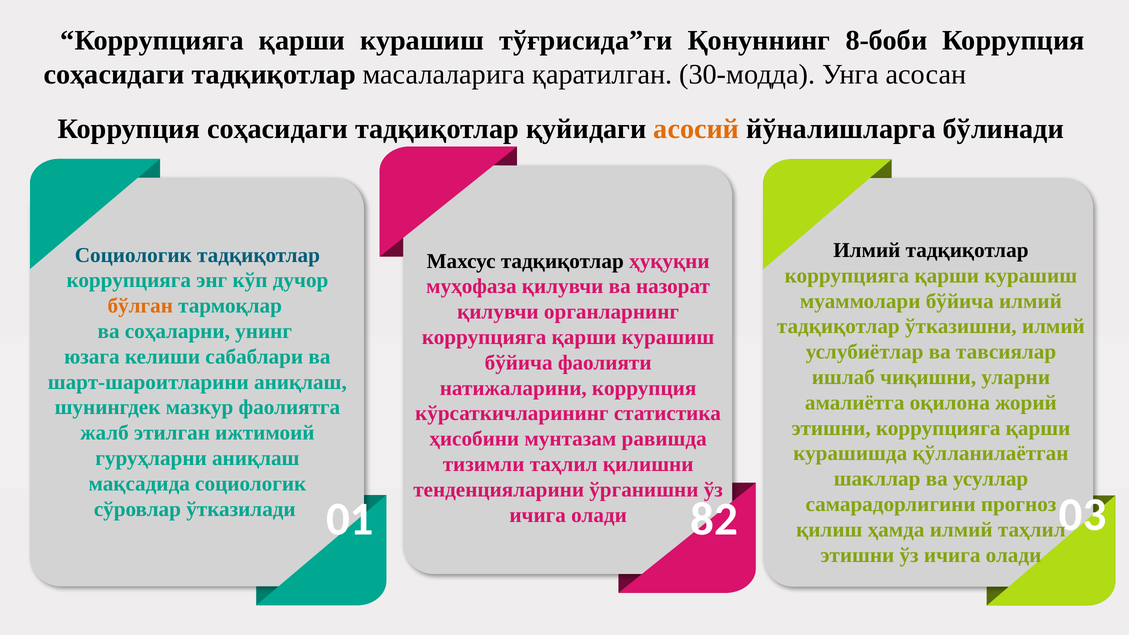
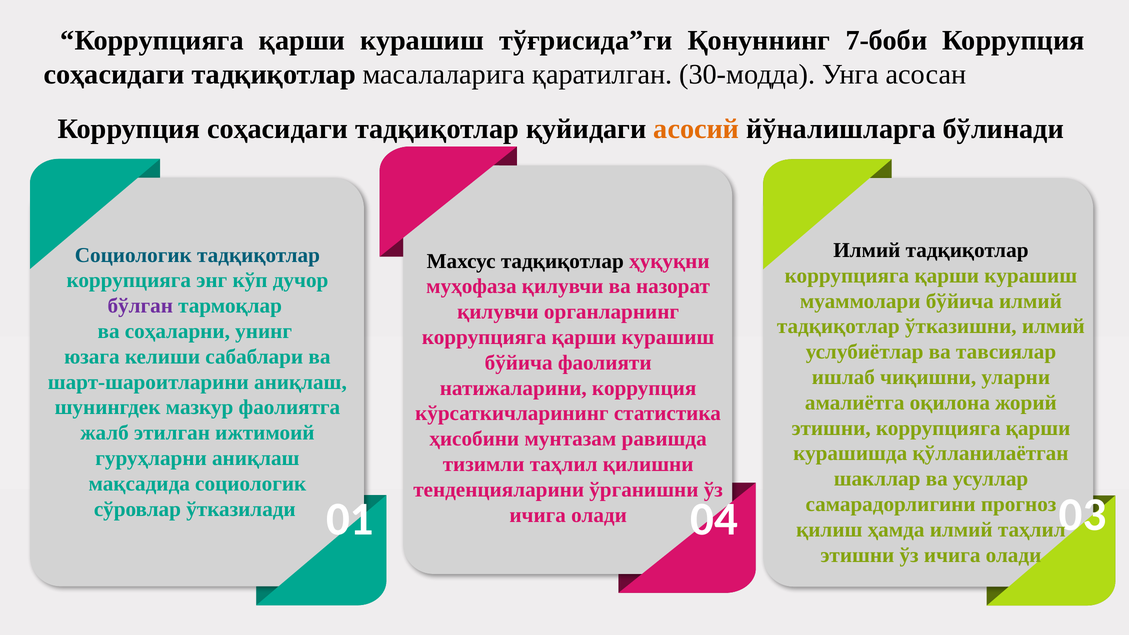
8-боби: 8-боби -> 7-боби (886, 40)
бўлган colour: orange -> purple (140, 306)
82: 82 -> 04 (714, 519)
